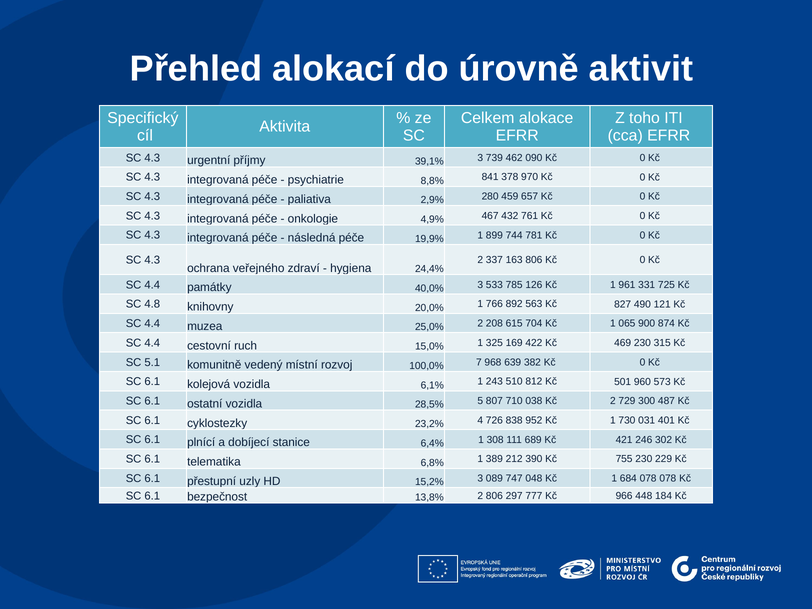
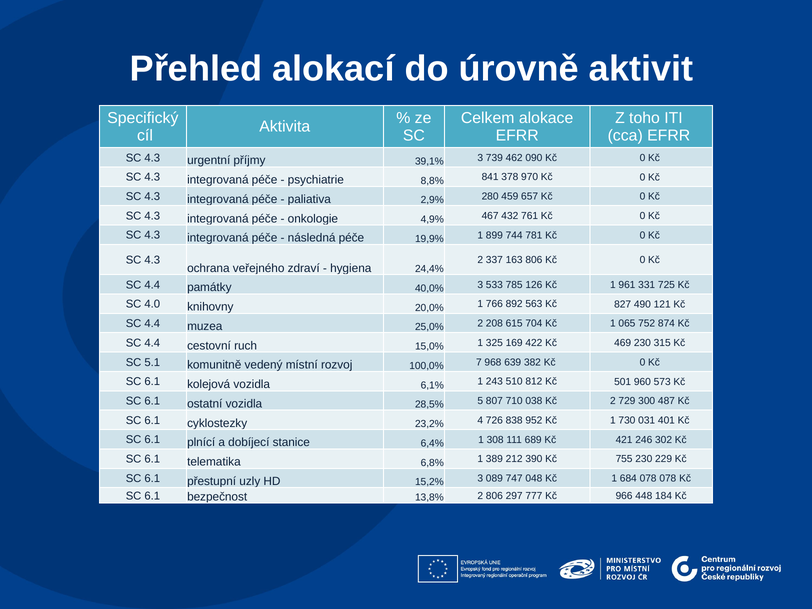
4.8: 4.8 -> 4.0 (152, 304)
900: 900 -> 752 (647, 324)
